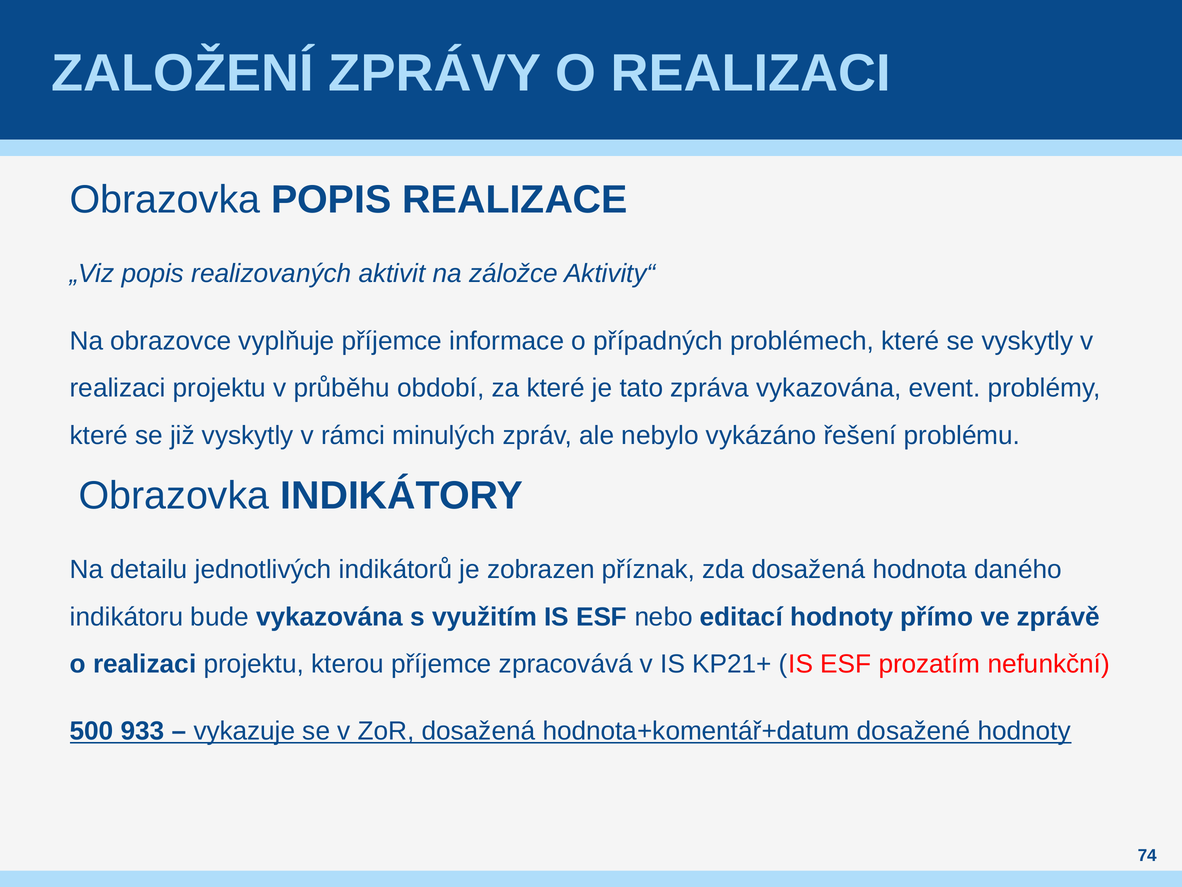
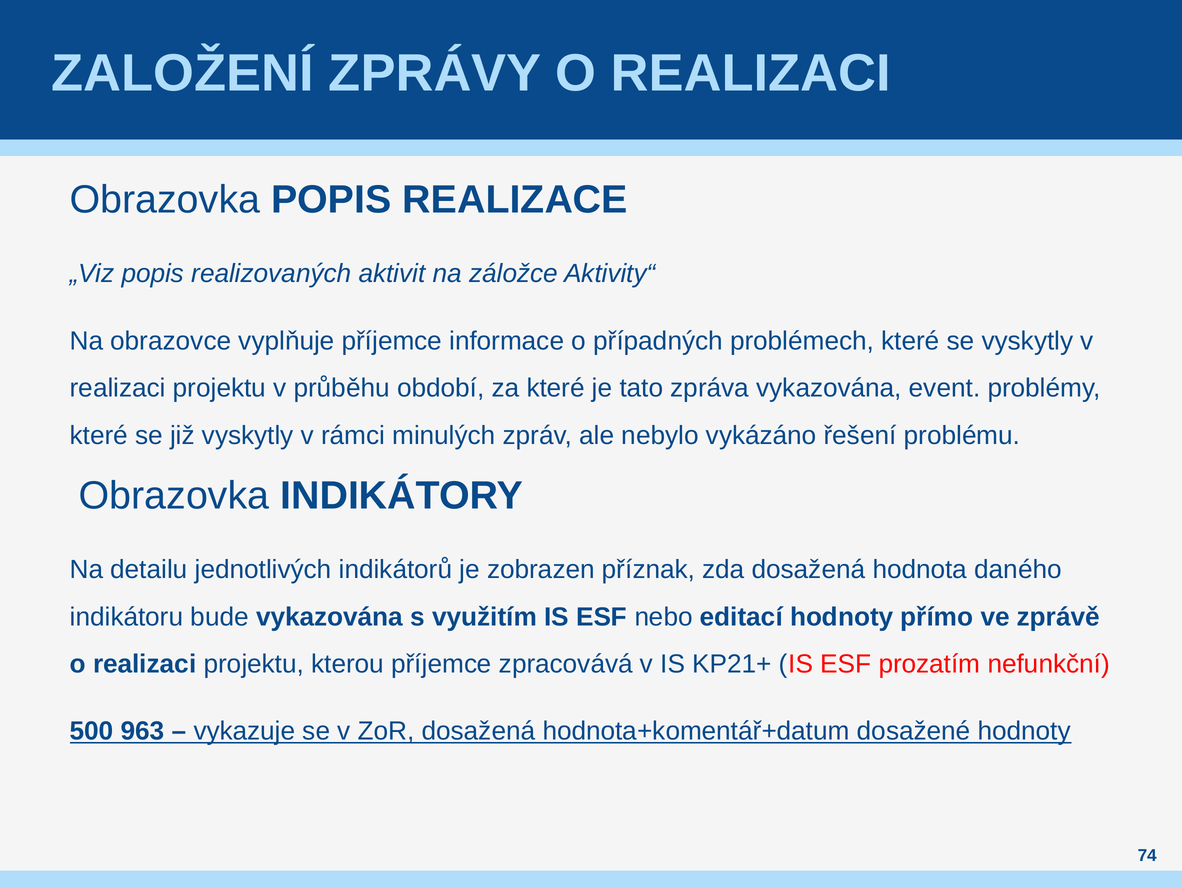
933: 933 -> 963 (142, 731)
